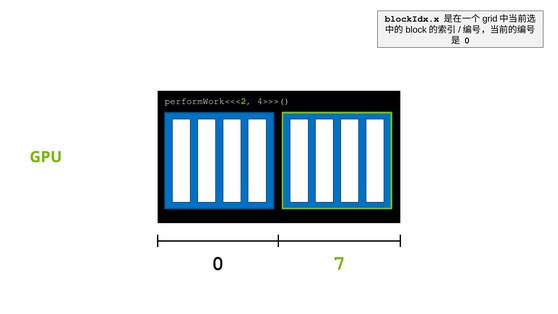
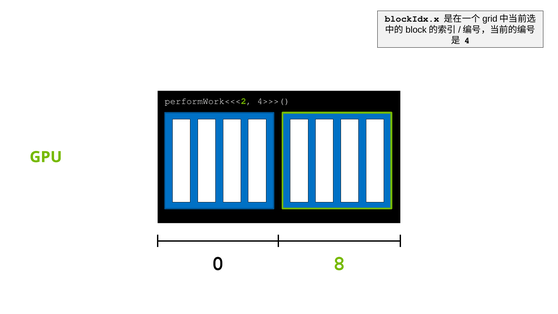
0: 0 -> 4 (467, 41)
7: 7 -> 8 (339, 263)
